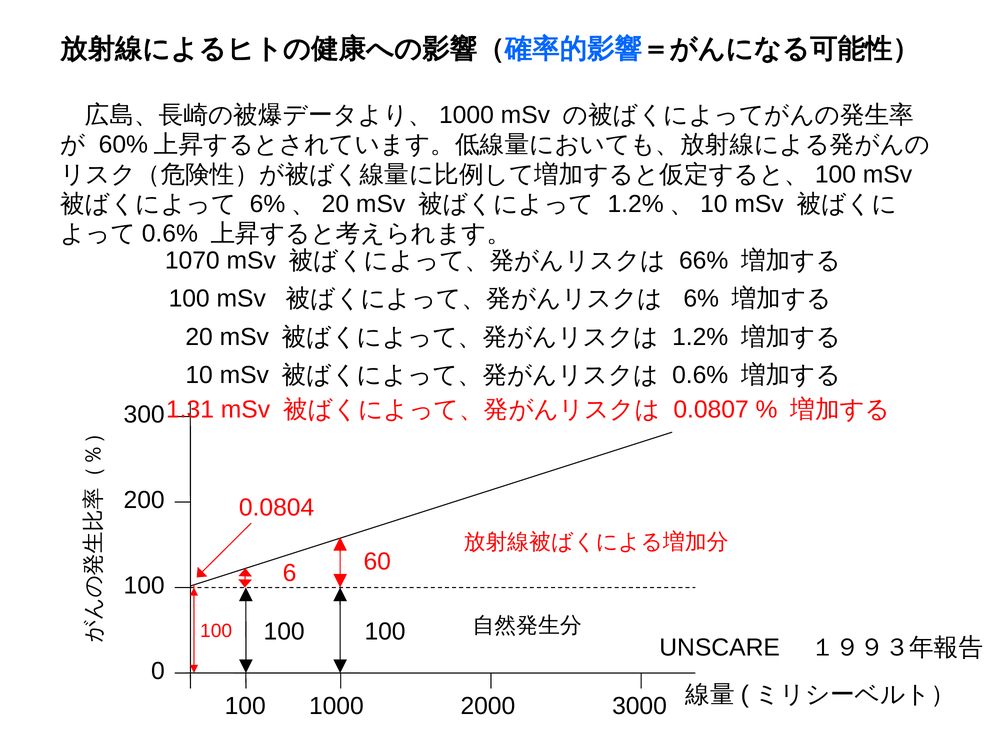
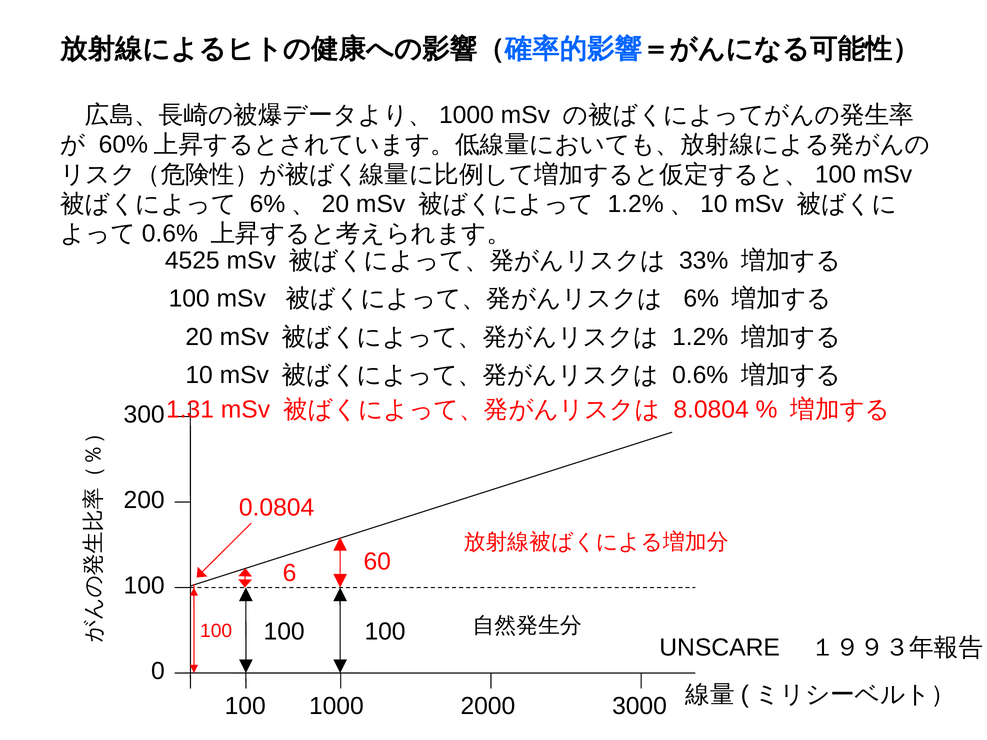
1070: 1070 -> 4525 (192, 261)
66%: 66% -> 33% (704, 261)
0.0807: 0.0807 -> 8.0804 (711, 410)
